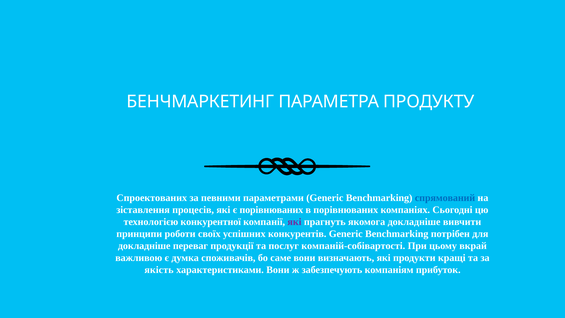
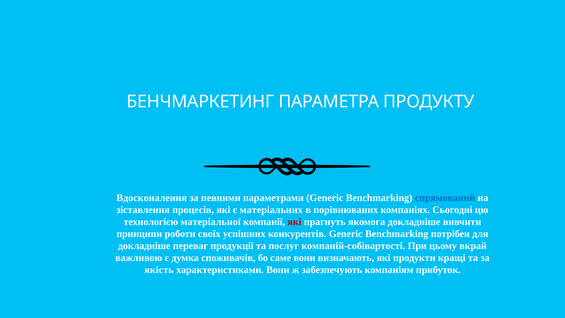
Спроектованих: Спроектованих -> Вдосконалення (152, 198)
є порівнюваних: порівнюваних -> матеріальних (271, 210)
конкурентної: конкурентної -> матеріальної (211, 222)
які colour: purple -> red (294, 222)
